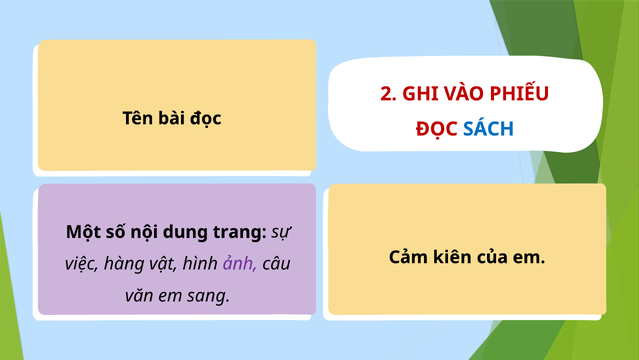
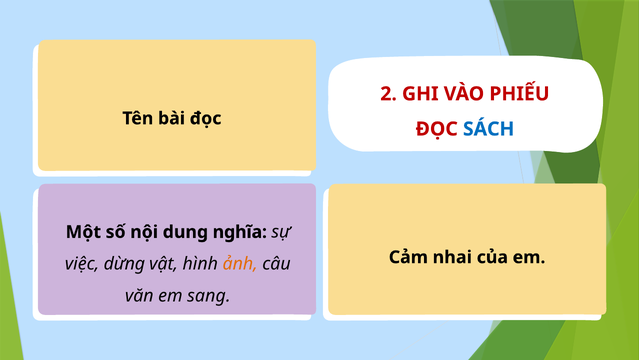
trang: trang -> nghĩa (240, 232)
kiên: kiên -> nhai (452, 257)
hàng: hàng -> dừng (124, 264)
ảnh colour: purple -> orange (240, 264)
